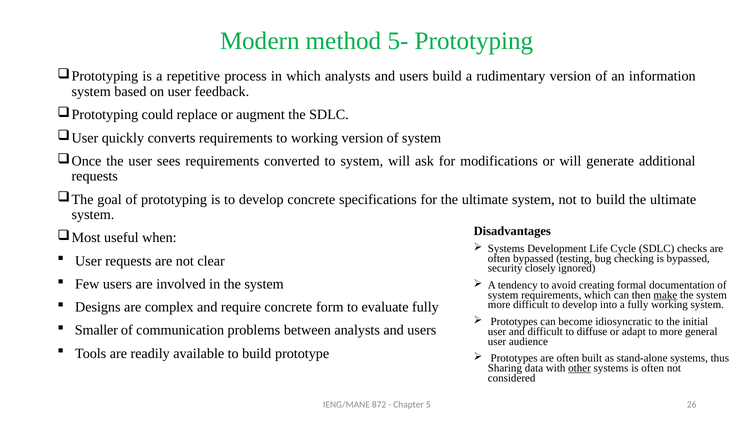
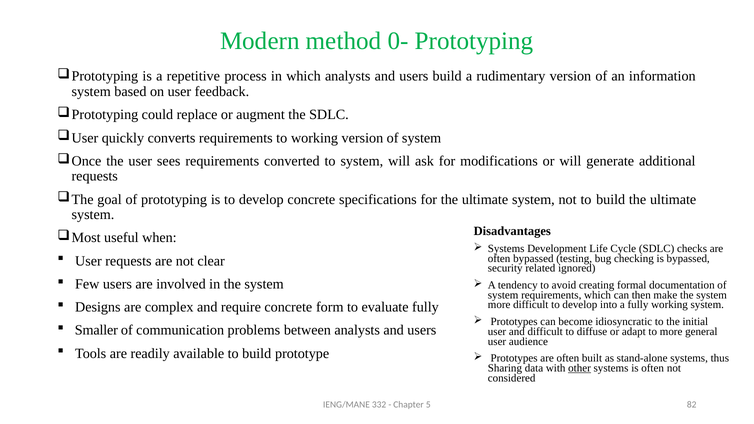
5-: 5- -> 0- (398, 41)
closely: closely -> related (540, 268)
make underline: present -> none (665, 295)
872: 872 -> 332 (379, 405)
26: 26 -> 82 (692, 405)
